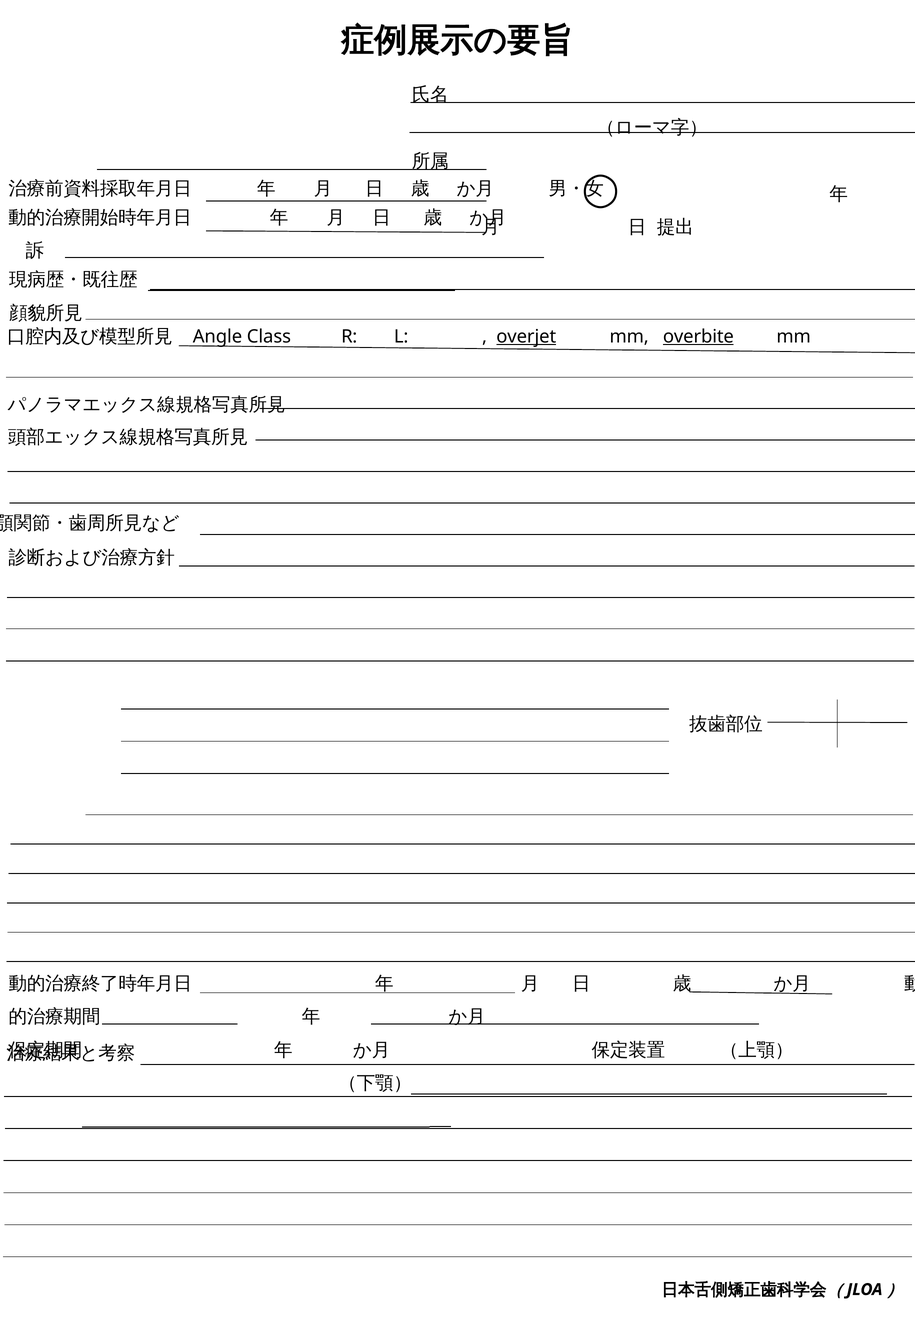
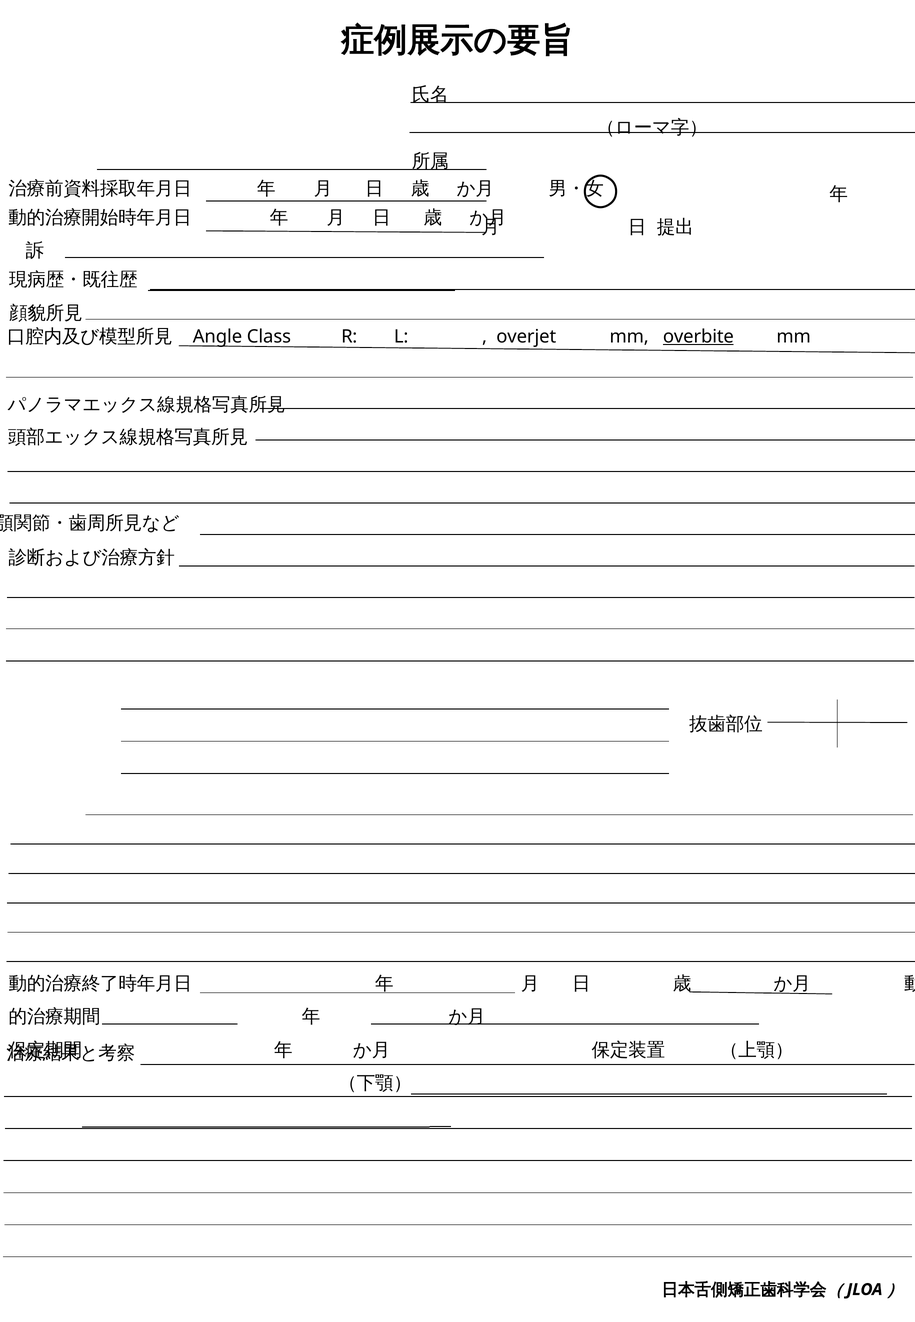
overjet underline: present -> none (526, 336)
